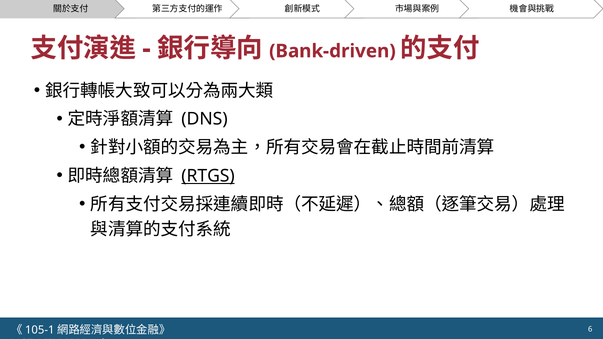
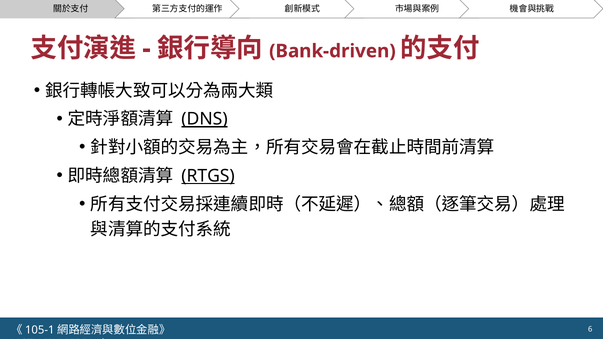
DNS underline: none -> present (204, 119)
